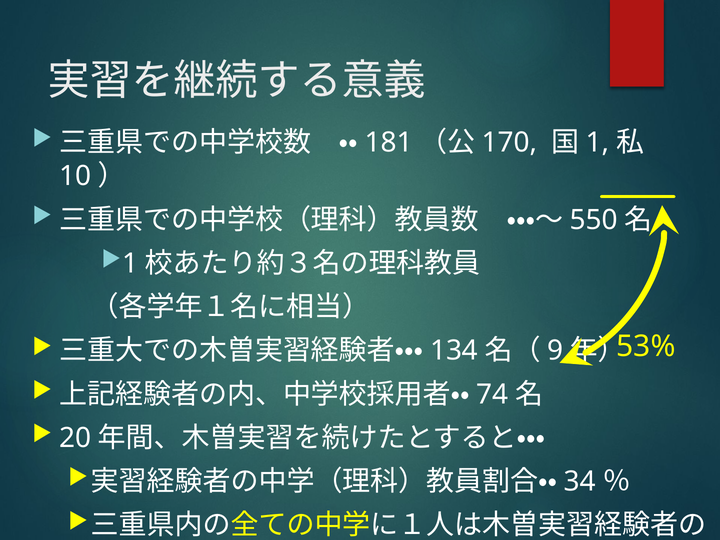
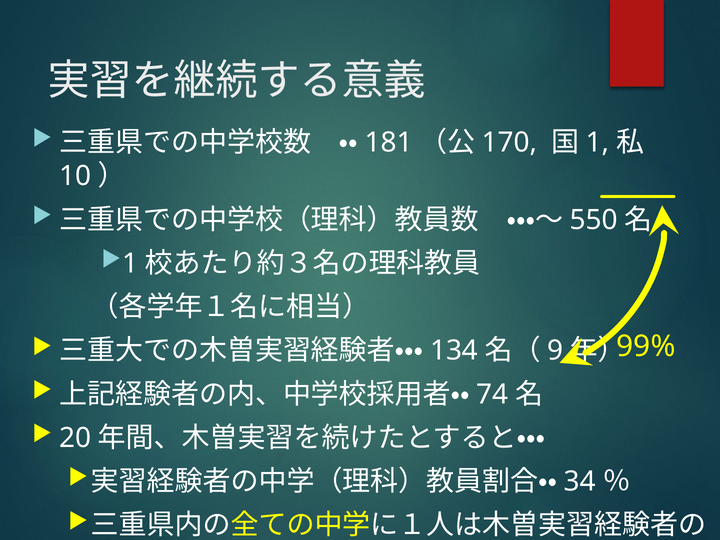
53%: 53% -> 99% (646, 347)
